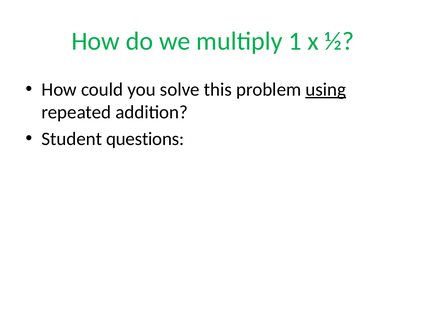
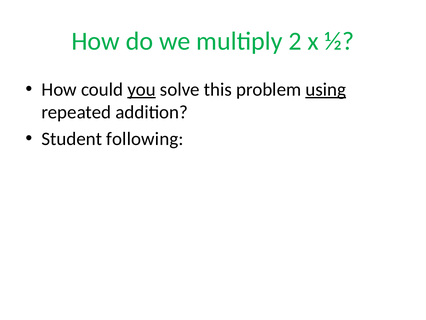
1: 1 -> 2 (295, 41)
you underline: none -> present (142, 89)
questions: questions -> following (145, 139)
